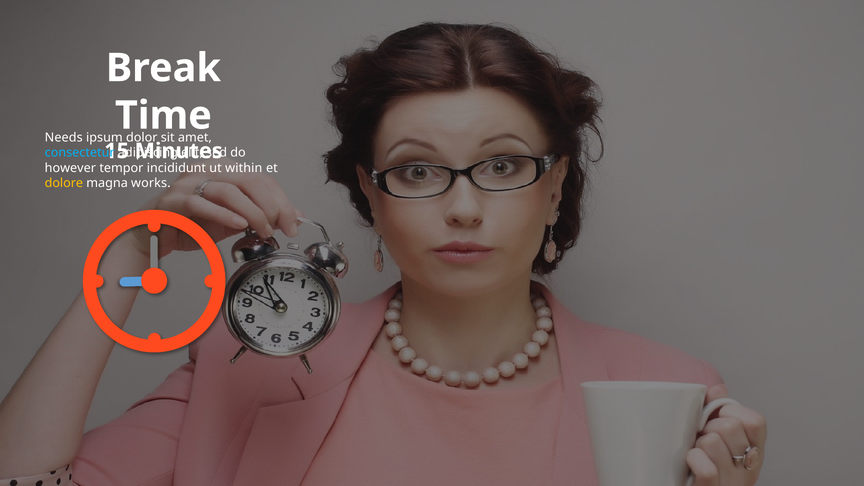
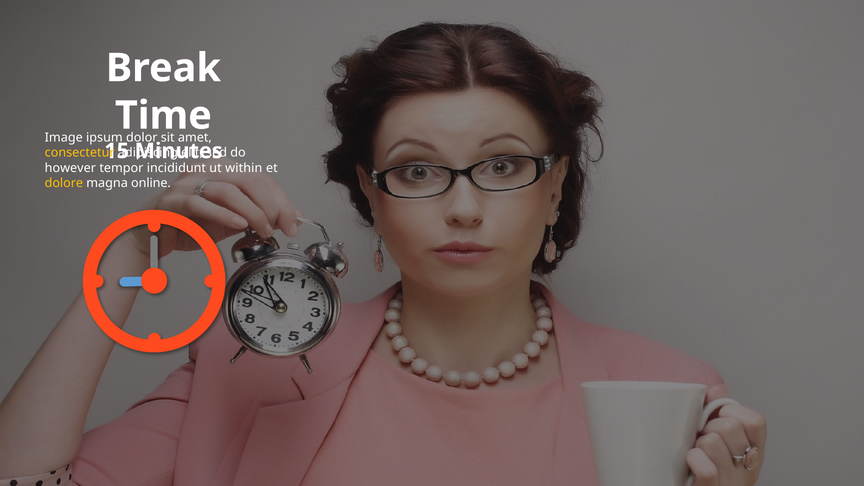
Needs: Needs -> Image (64, 138)
consectetur colour: light blue -> yellow (80, 153)
works: works -> online (151, 183)
